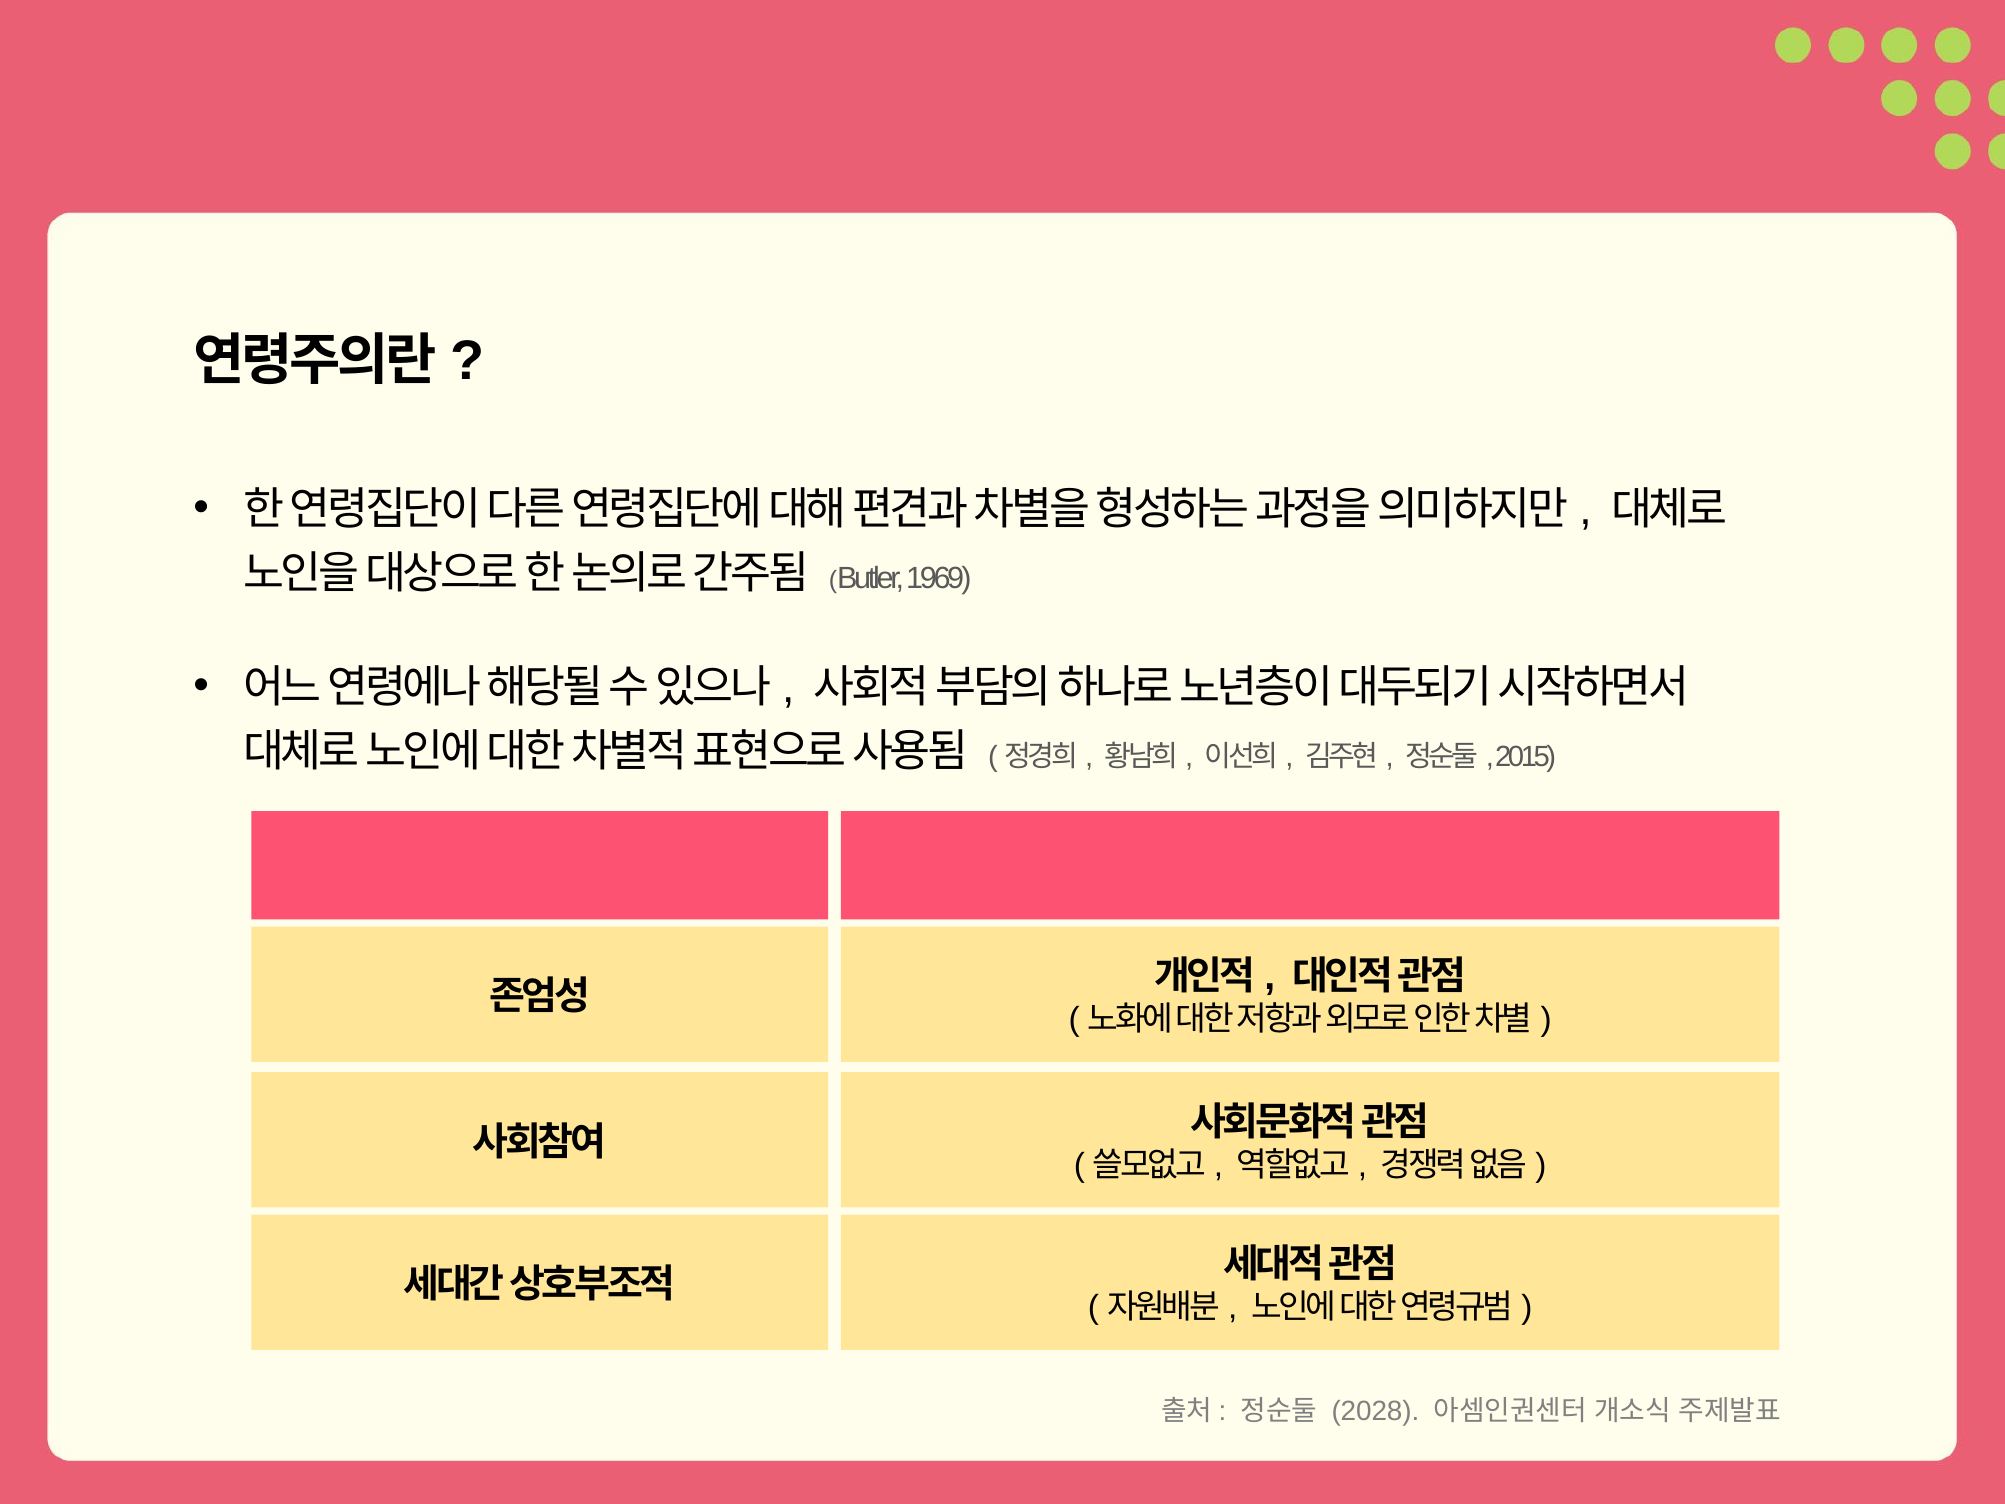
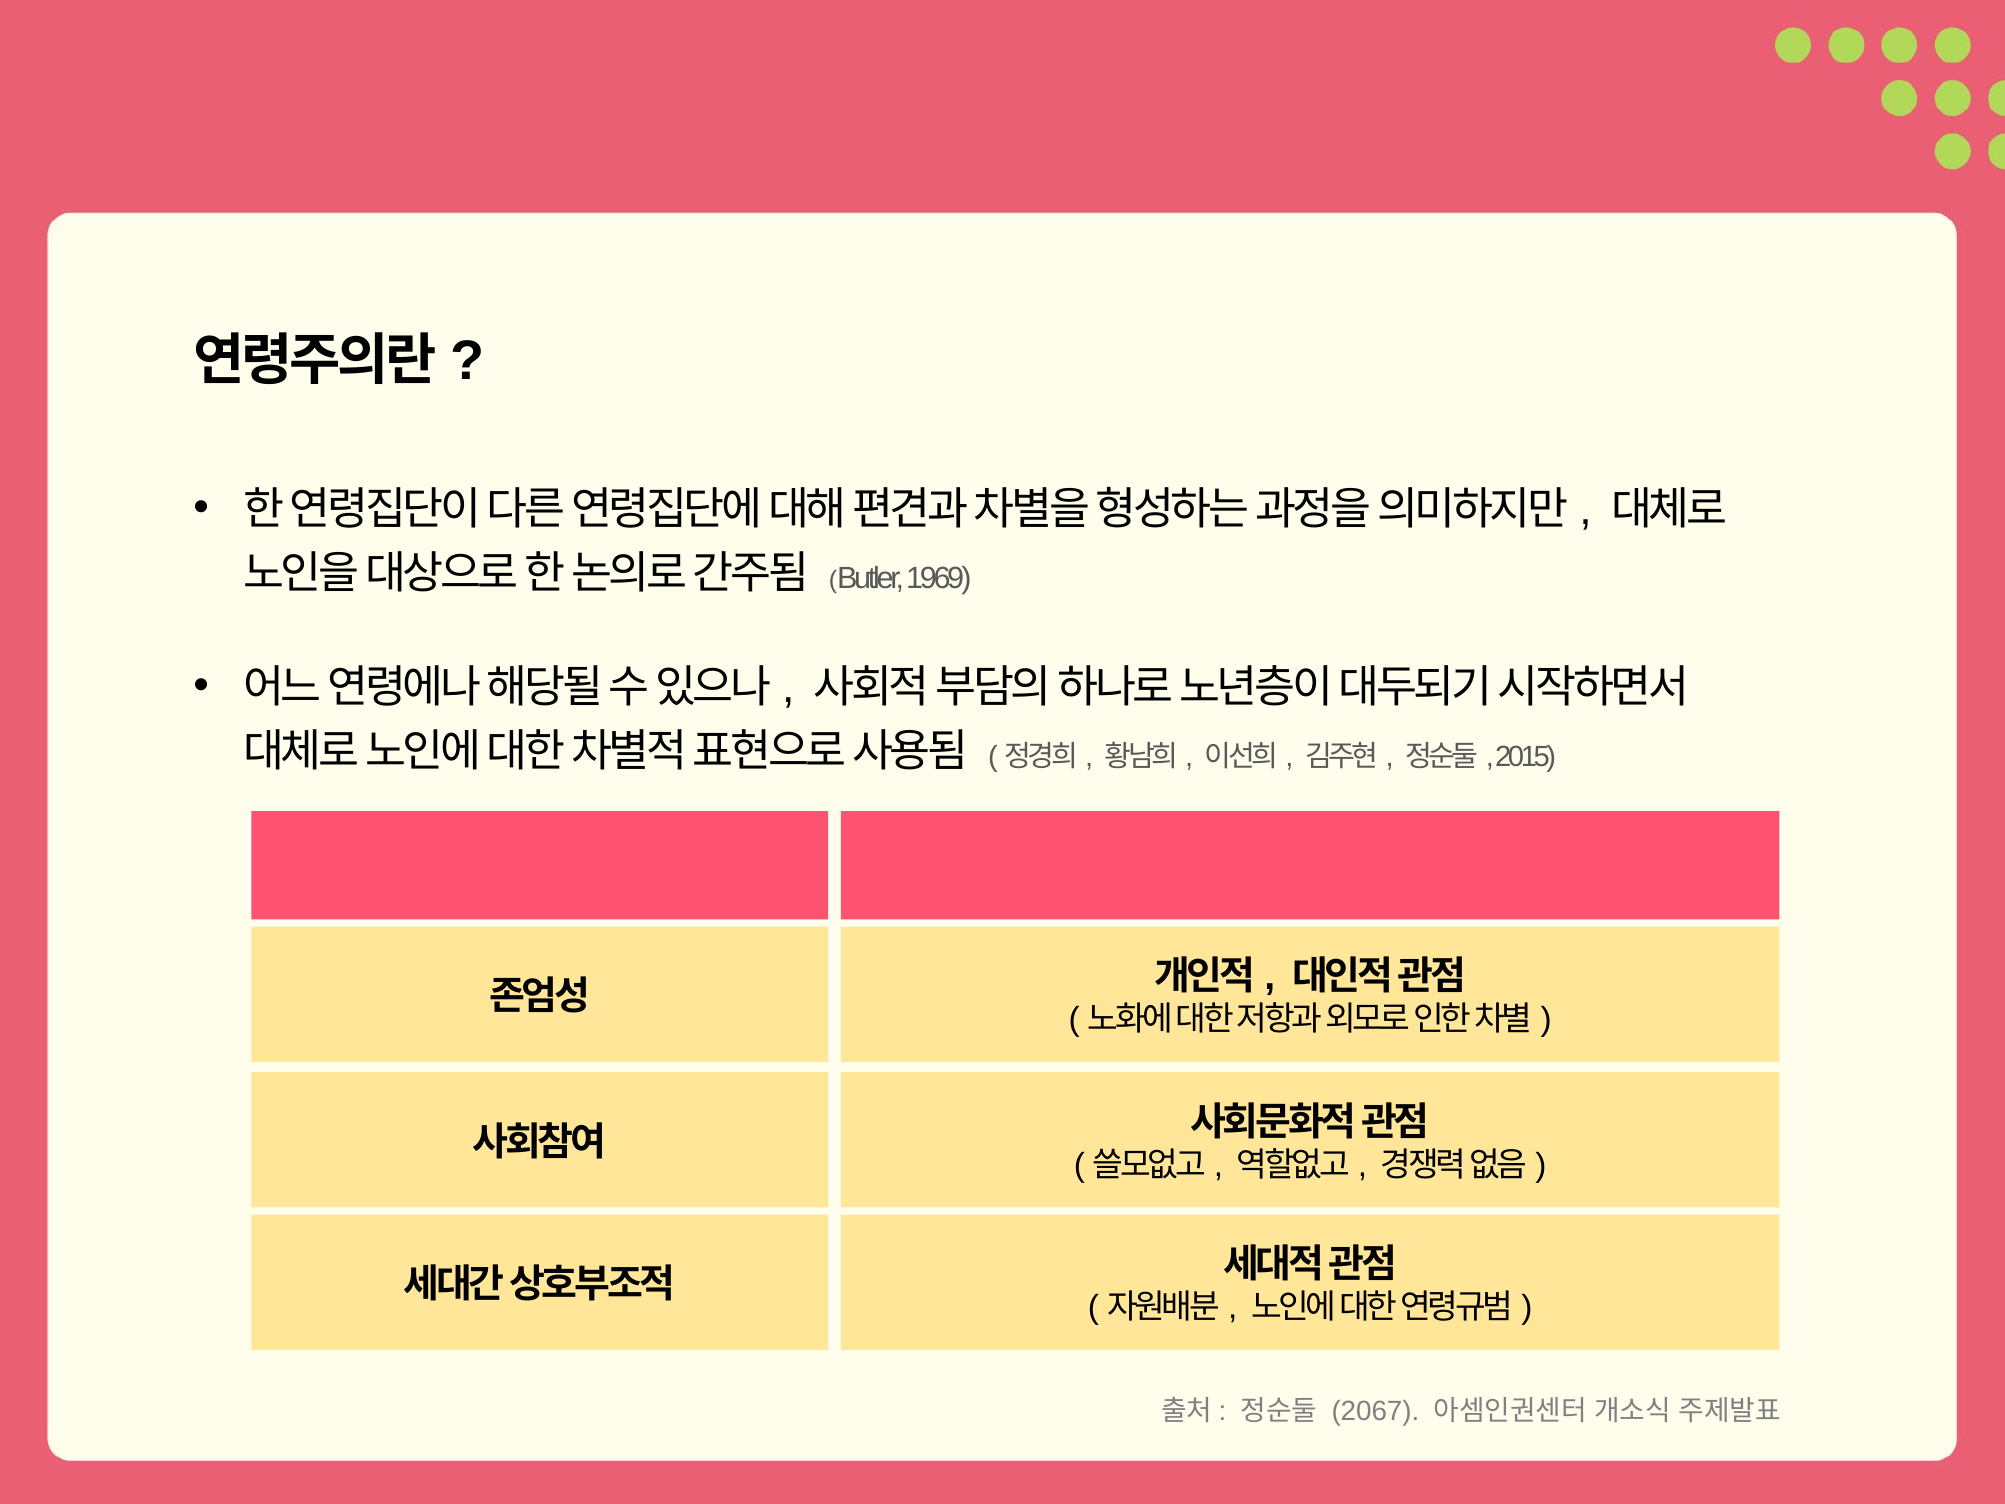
2028: 2028 -> 2067 (1375, 1412)
